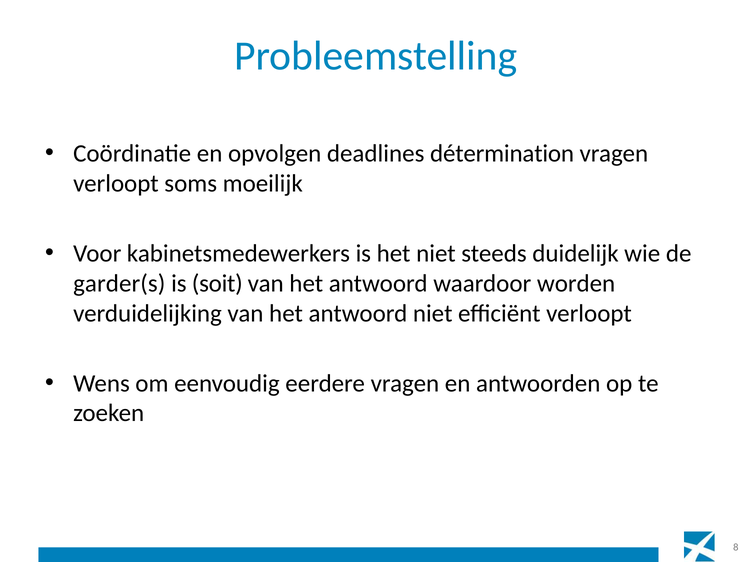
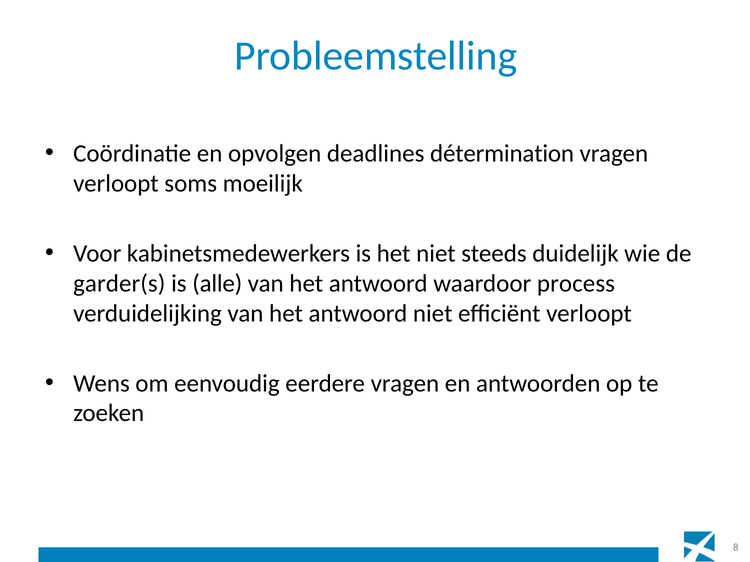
soit: soit -> alle (217, 284)
worden: worden -> process (576, 284)
